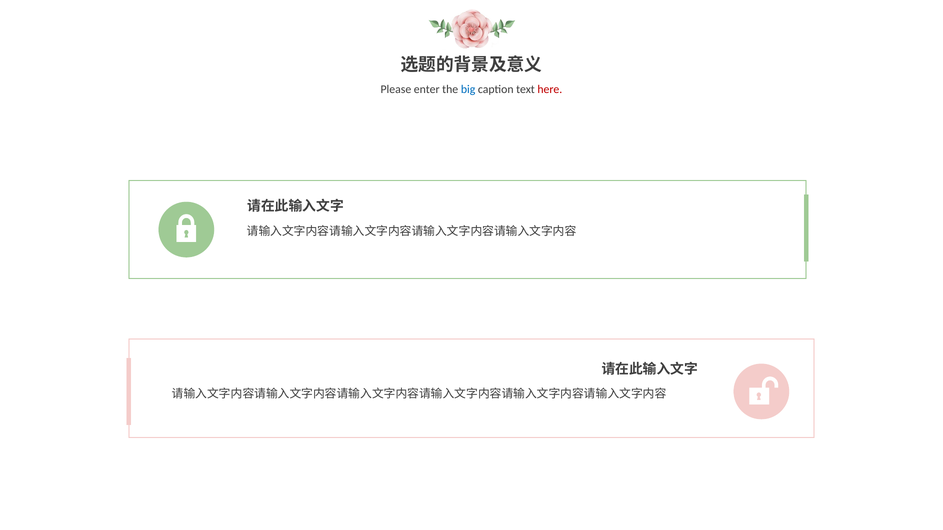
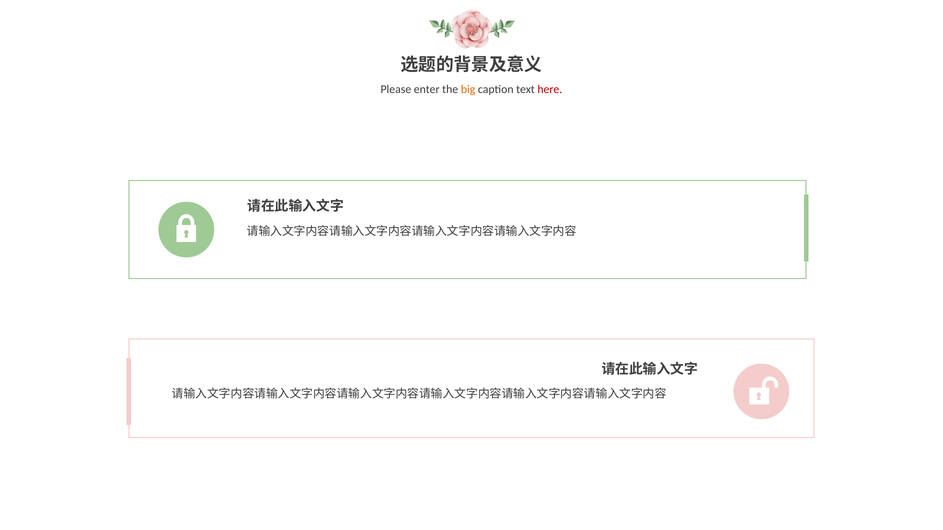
big colour: blue -> orange (468, 90)
